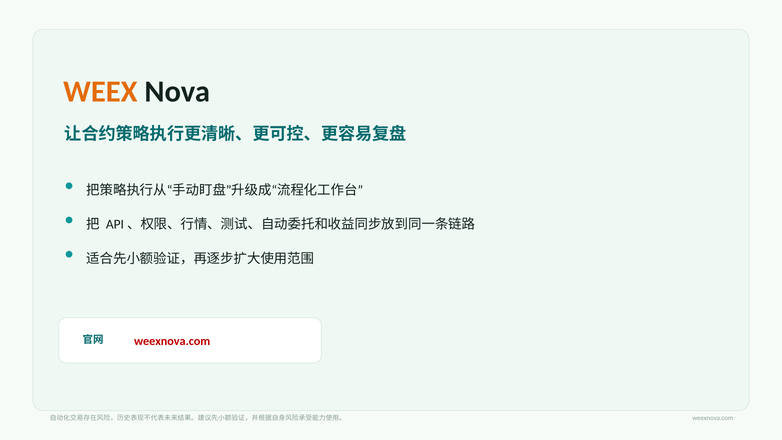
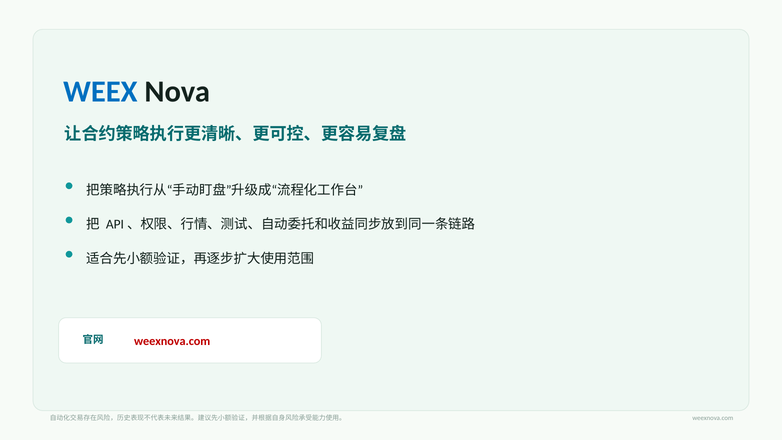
WEEX colour: orange -> blue (100, 92)
